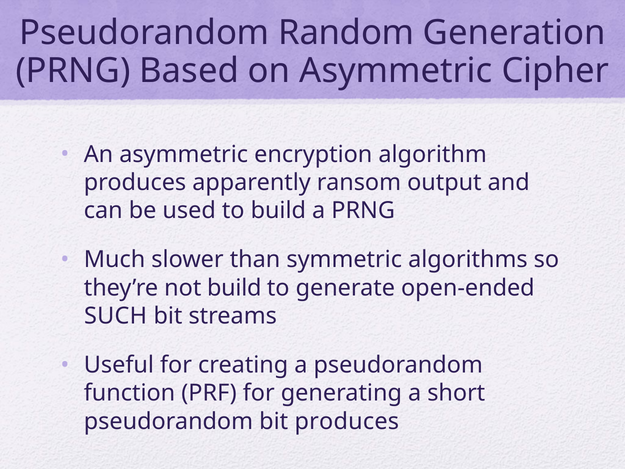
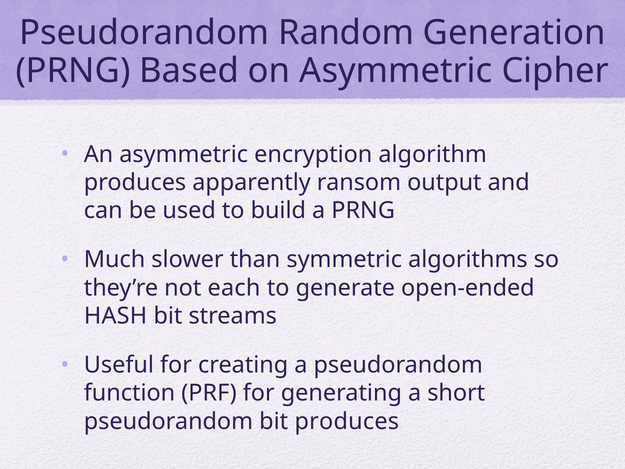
not build: build -> each (234, 288)
SUCH: SUCH -> HASH (116, 316)
